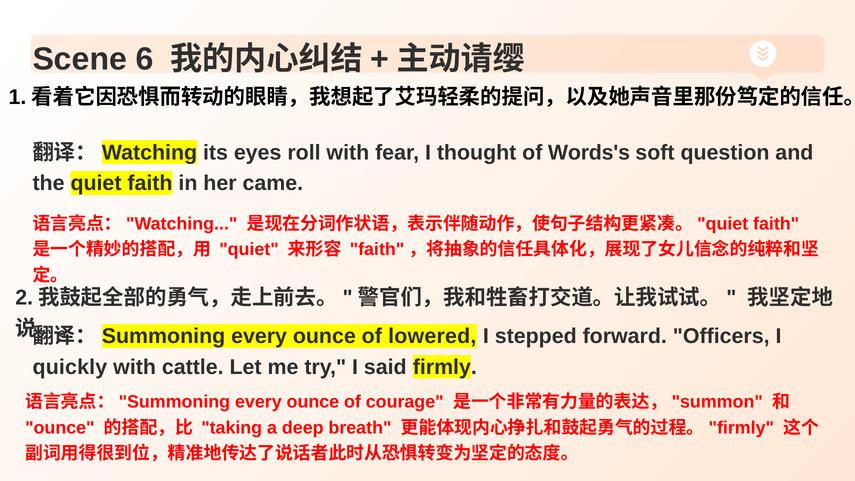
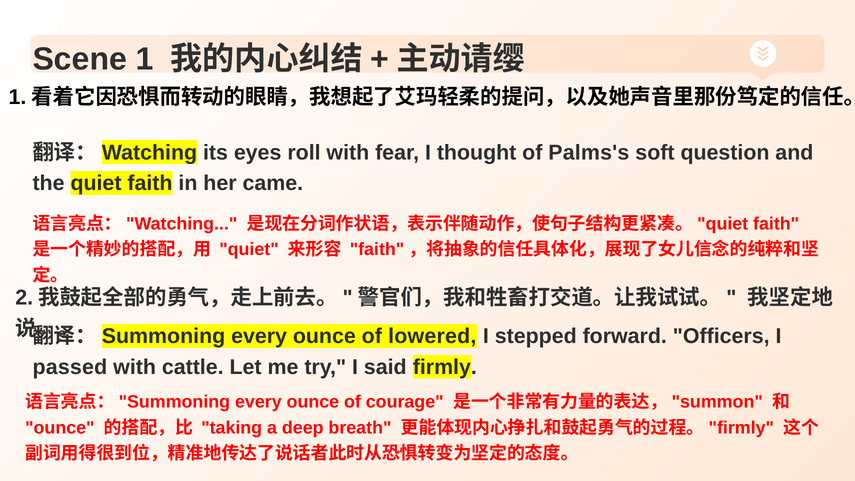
6: 6 -> 1 (145, 59)
Words's: Words's -> Palms's (589, 152)
quickly: quickly -> passed (70, 367)
